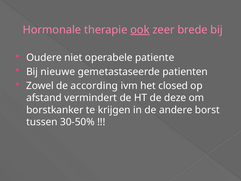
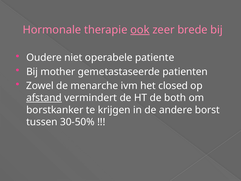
nieuwe: nieuwe -> mother (58, 72)
according: according -> menarche (94, 86)
afstand underline: none -> present (44, 98)
deze: deze -> both (175, 98)
